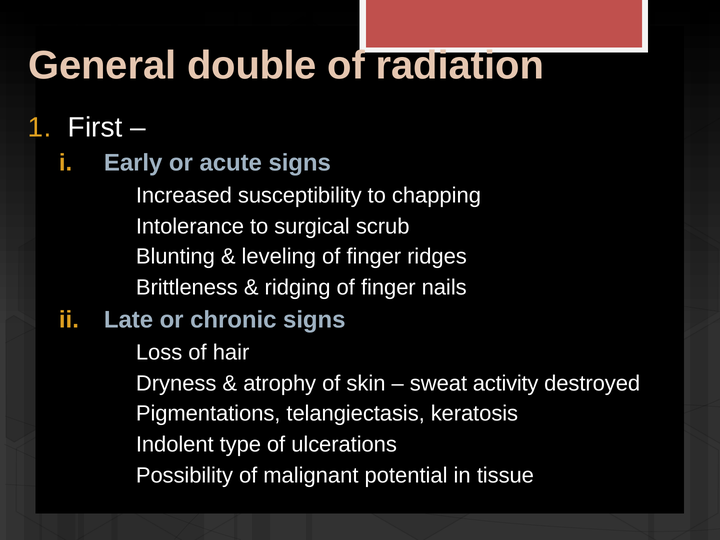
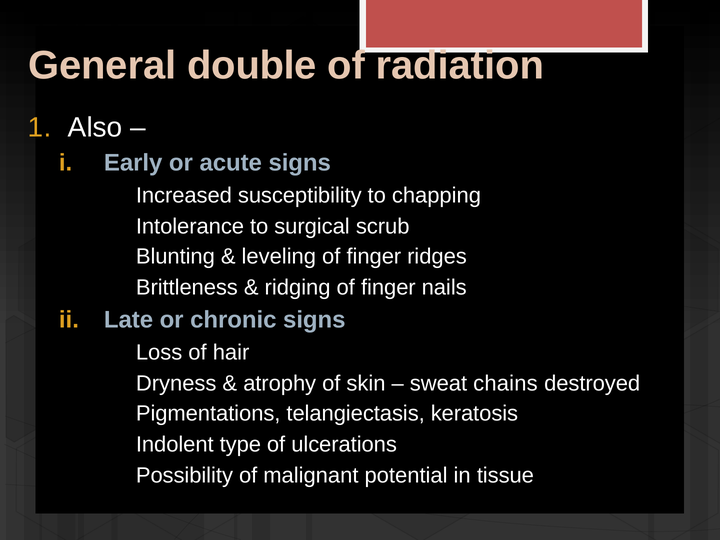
First: First -> Also (95, 128)
activity: activity -> chains (505, 384)
